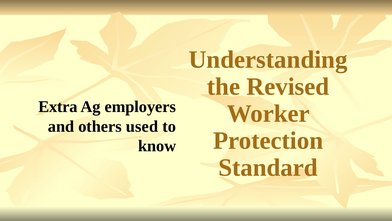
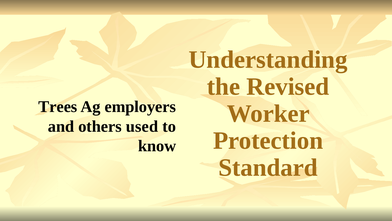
Extra: Extra -> Trees (58, 107)
